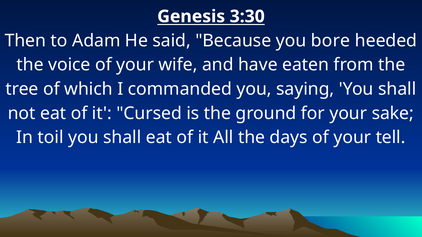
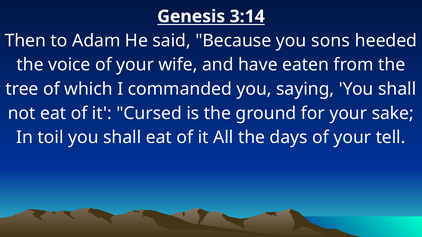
3:30: 3:30 -> 3:14 (247, 16)
bore: bore -> sons (331, 41)
